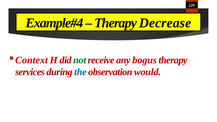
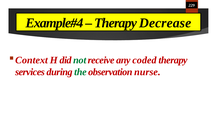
bogus: bogus -> coded (145, 60)
the colour: blue -> green (80, 72)
would: would -> nurse (147, 72)
